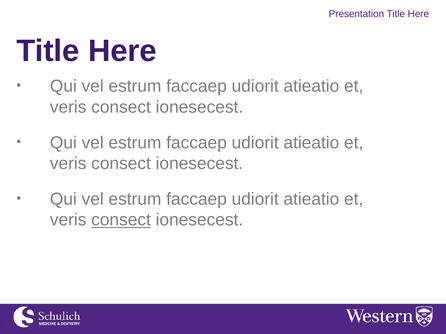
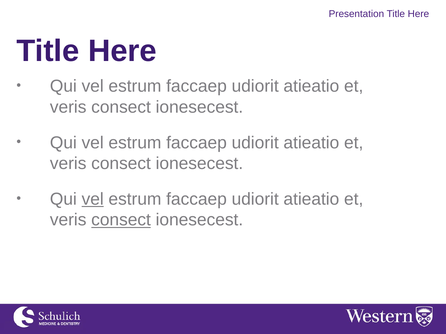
vel underline: none -> present (93, 199)
